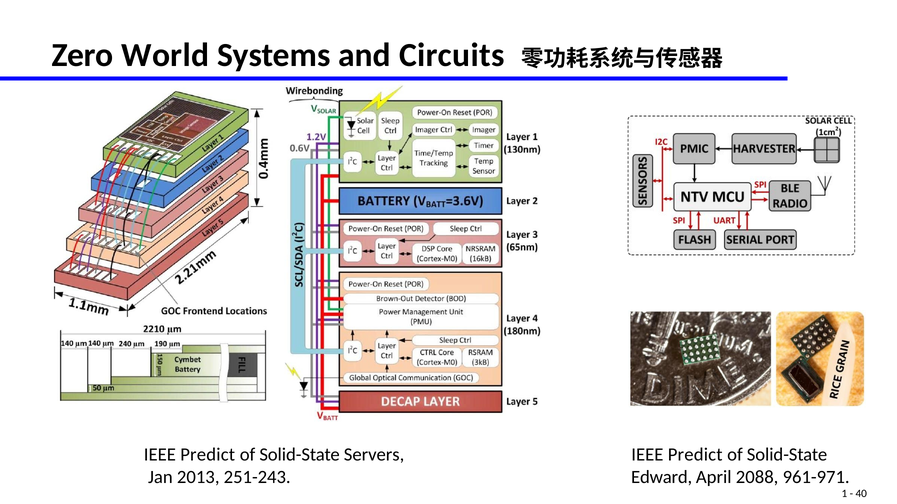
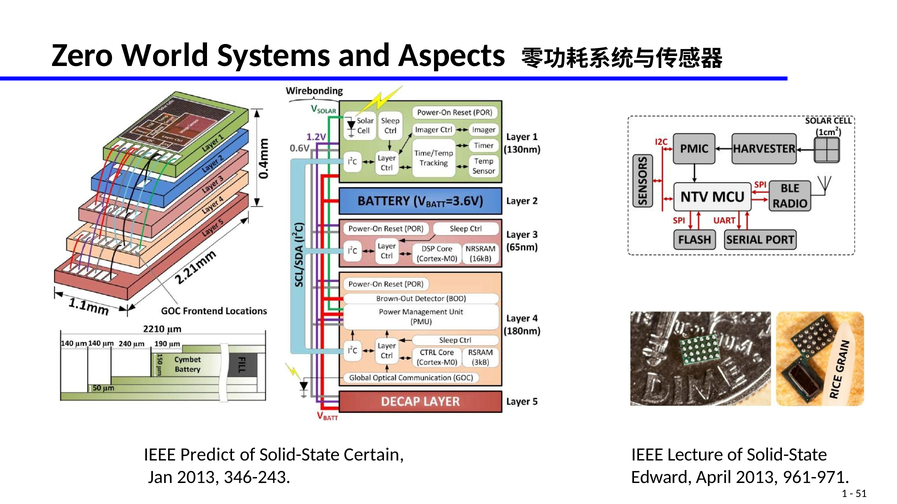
Circuits: Circuits -> Aspects (452, 55)
Servers: Servers -> Certain (374, 455)
Predict: Predict -> Lecture (695, 455)
251-243: 251-243 -> 346-243 (257, 478)
April 2088: 2088 -> 2013 (757, 478)
40: 40 -> 51 (861, 494)
